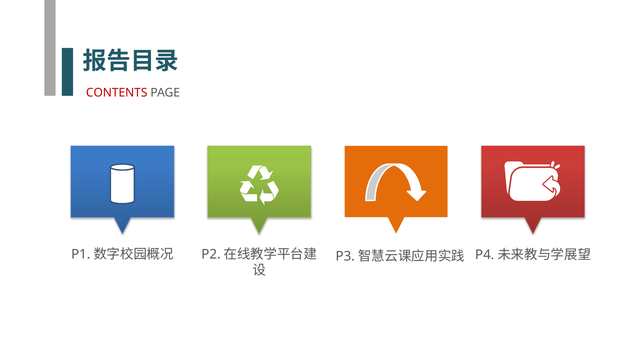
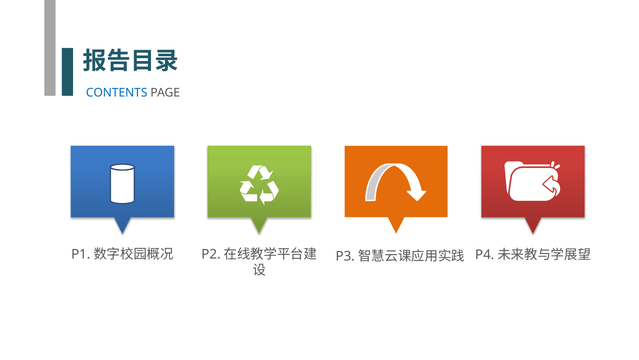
CONTENTS colour: red -> blue (117, 93)
